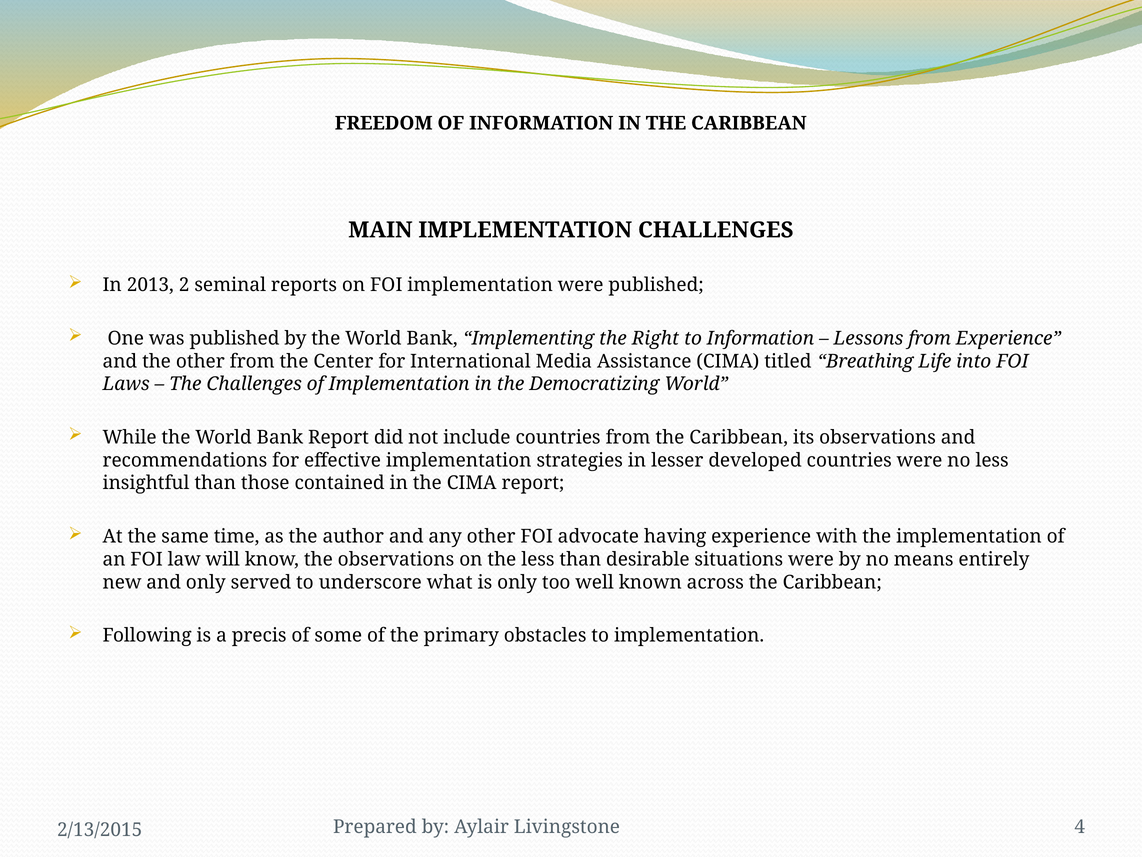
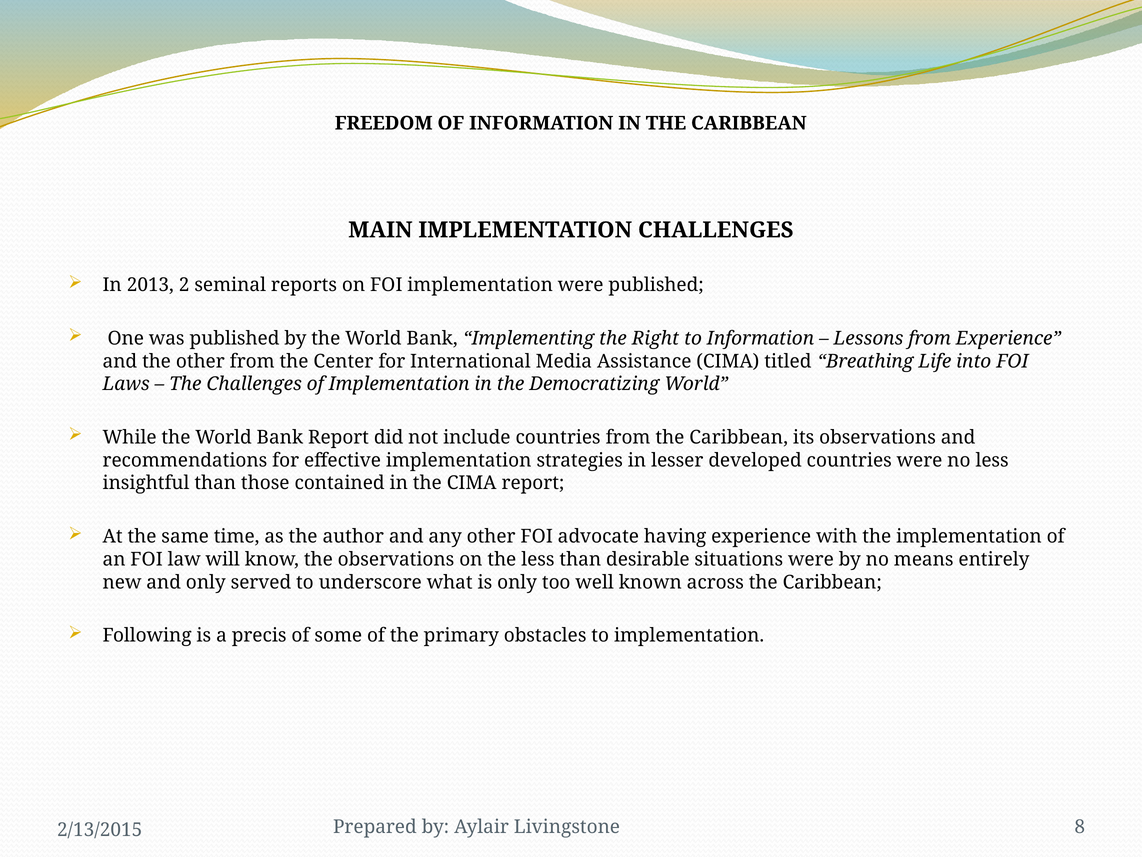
4: 4 -> 8 (1080, 826)
